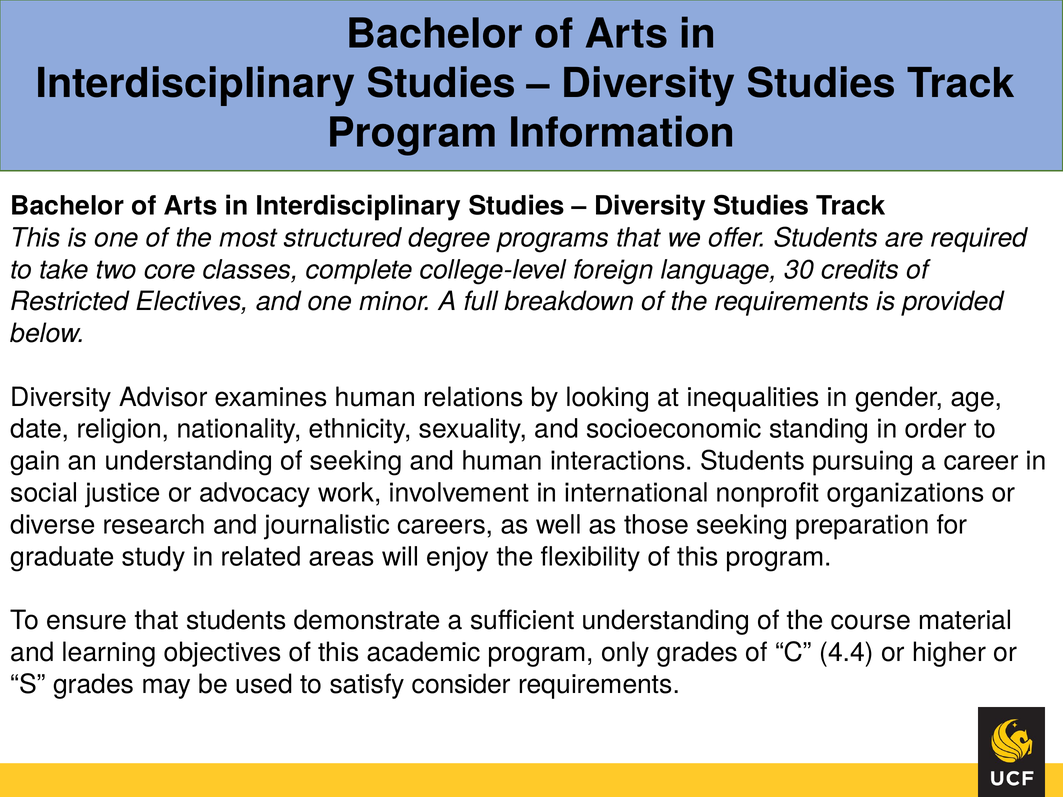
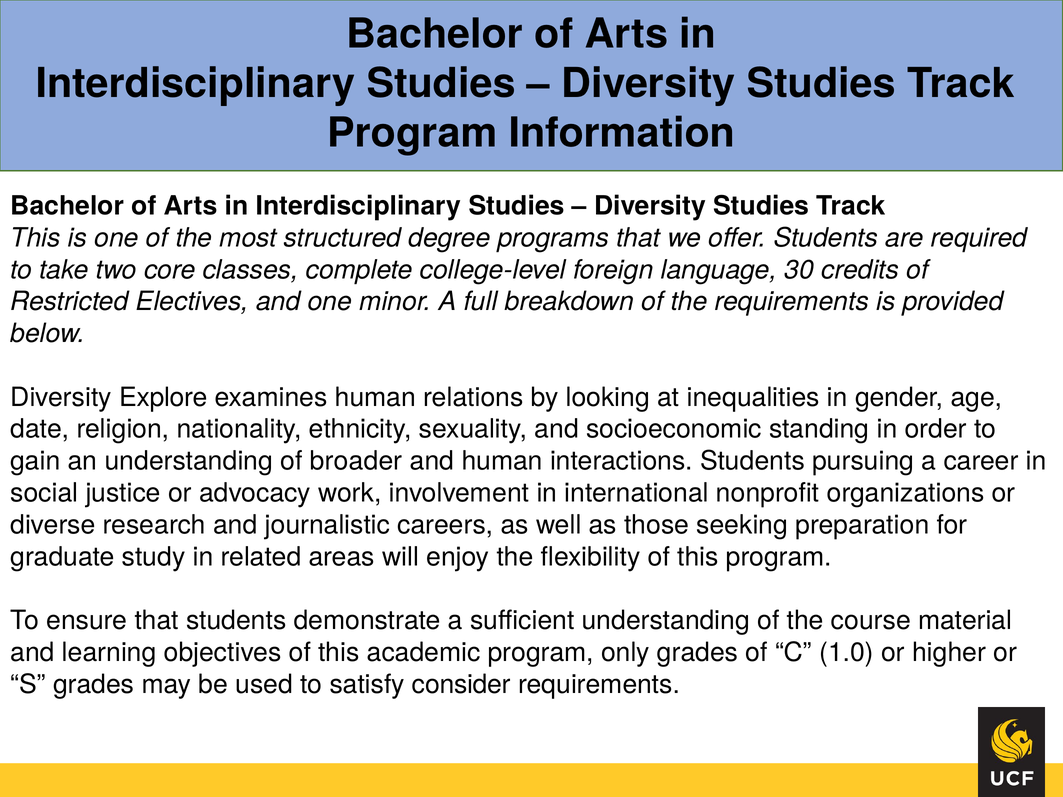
Advisor: Advisor -> Explore (163, 397)
of seeking: seeking -> broader (356, 461)
4.4: 4.4 -> 1.0 (847, 653)
